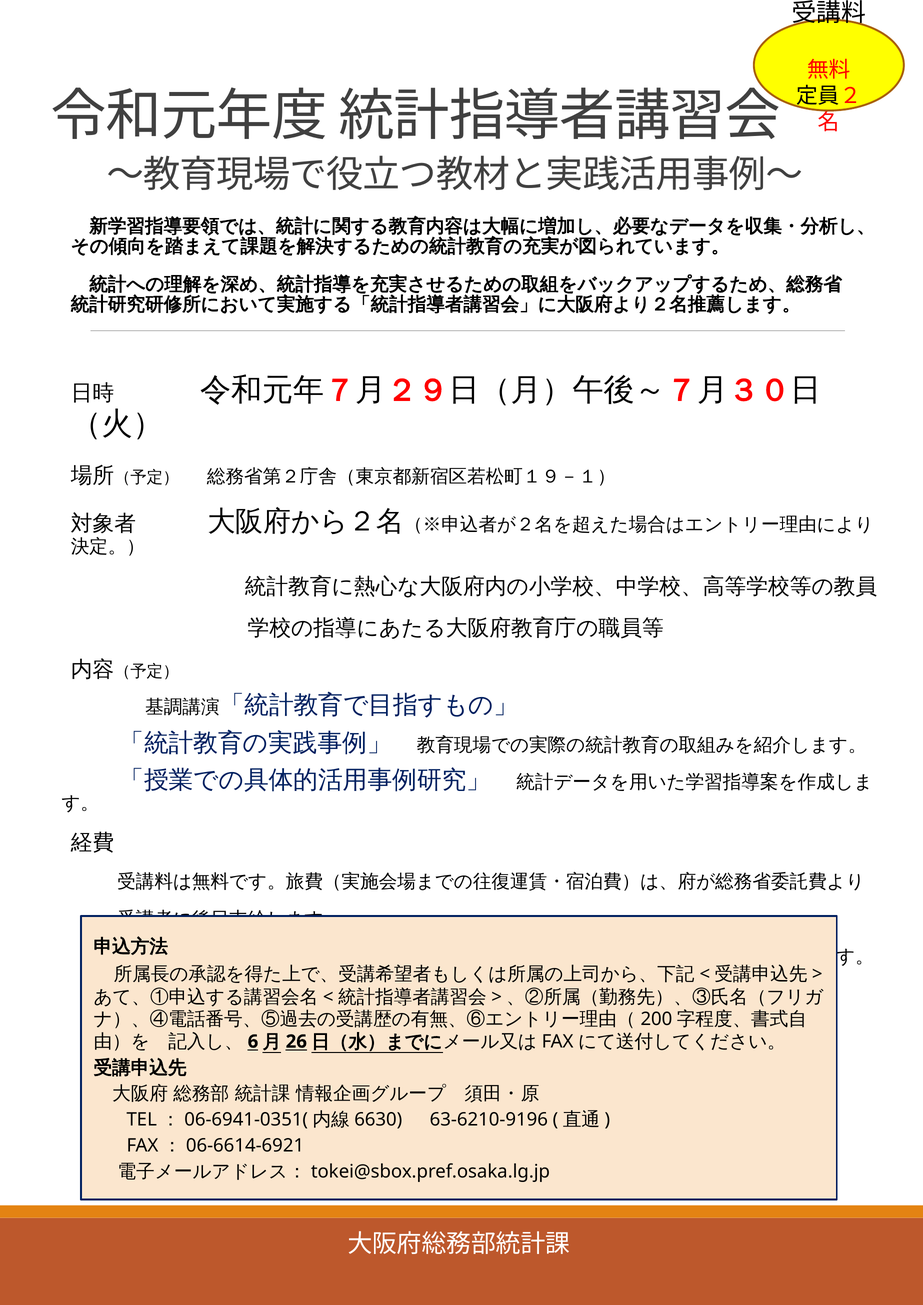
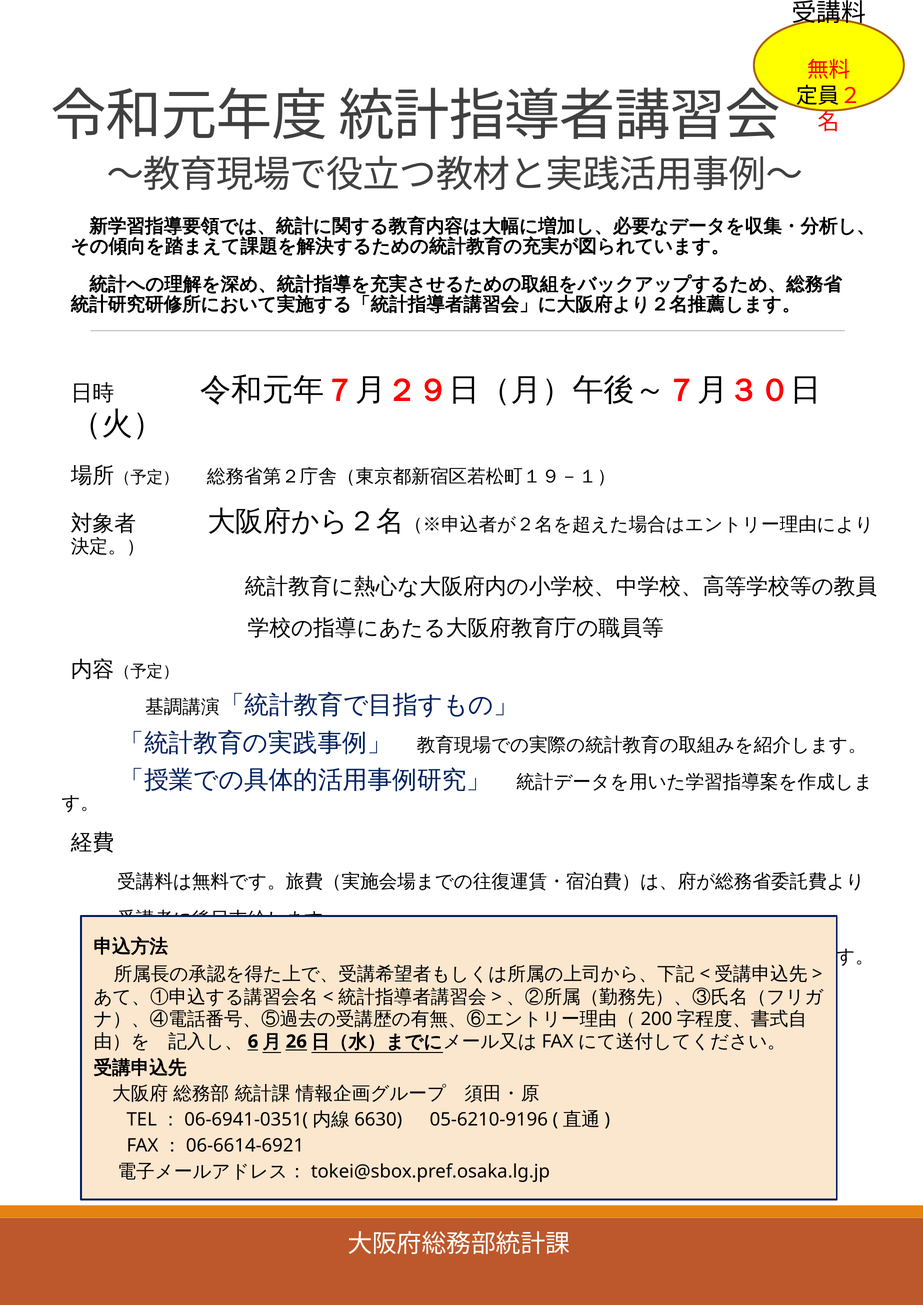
63-6210-9196: 63-6210-9196 -> 05-6210-9196 (489, 1120)
